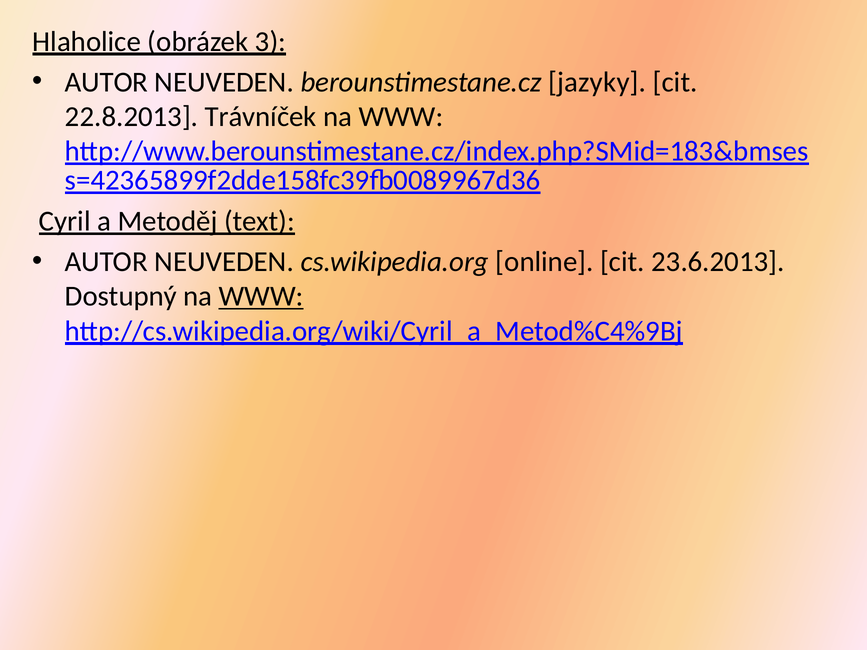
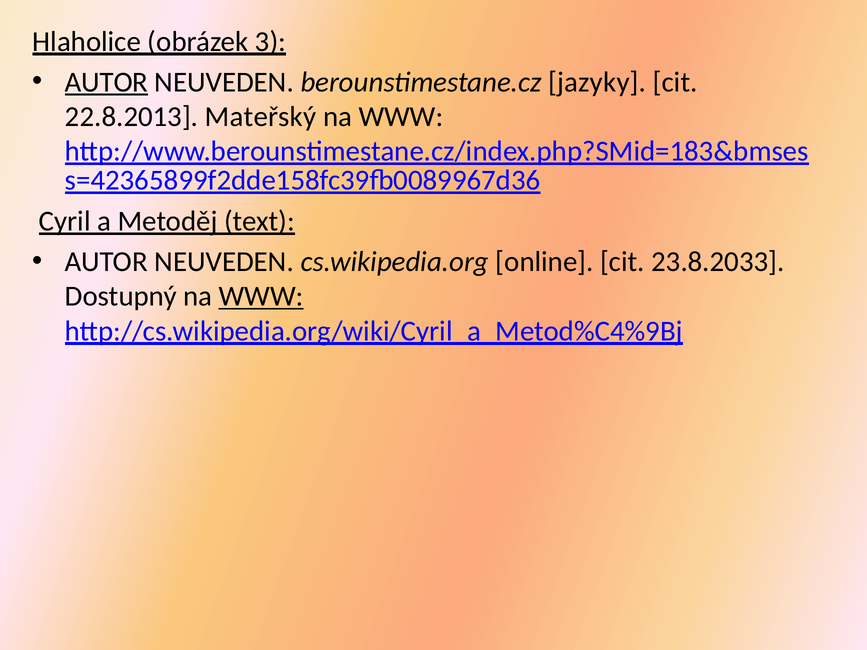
AUTOR underline: none -> present (107, 82)
Trávníček: Trávníček -> Mateřský (260, 117)
23.6.2013: 23.6.2013 -> 23.8.2033 (718, 262)
